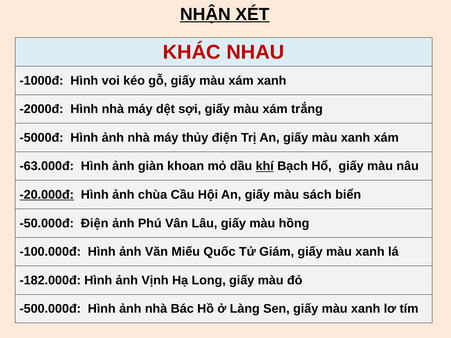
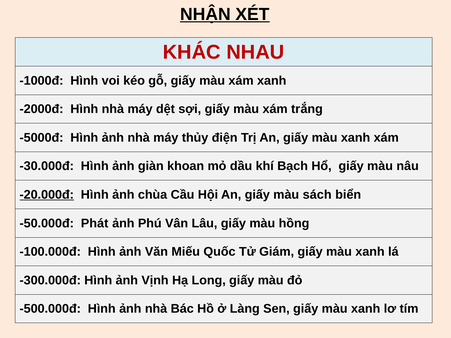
-63.000đ: -63.000đ -> -30.000đ (47, 166)
khí underline: present -> none (265, 166)
-50.000đ Điện: Điện -> Phát (95, 223)
-182.000đ: -182.000đ -> -300.000đ (50, 281)
